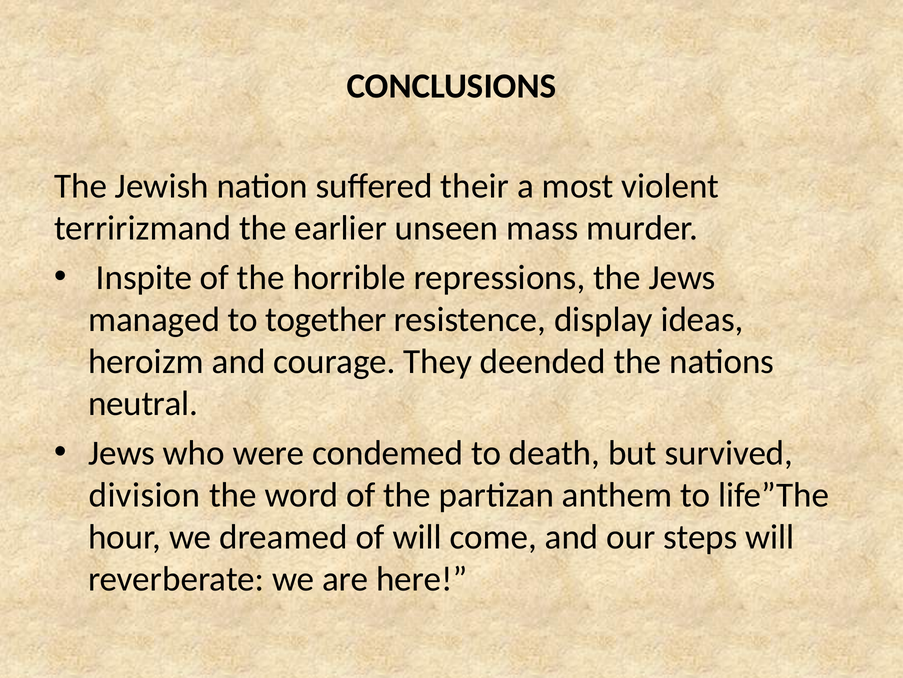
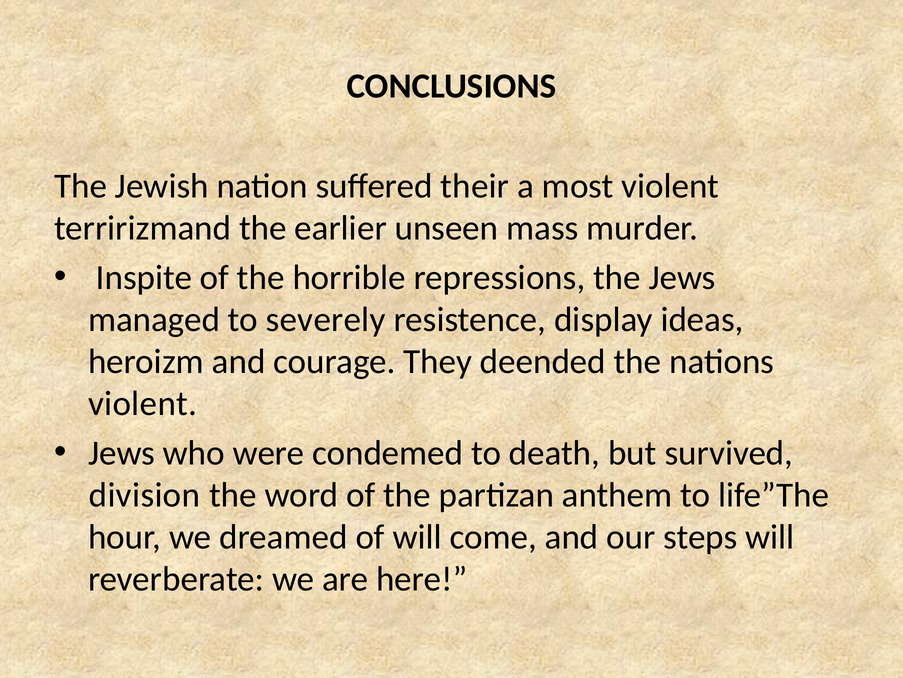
together: together -> severely (326, 319)
neutral: neutral -> violent (143, 403)
